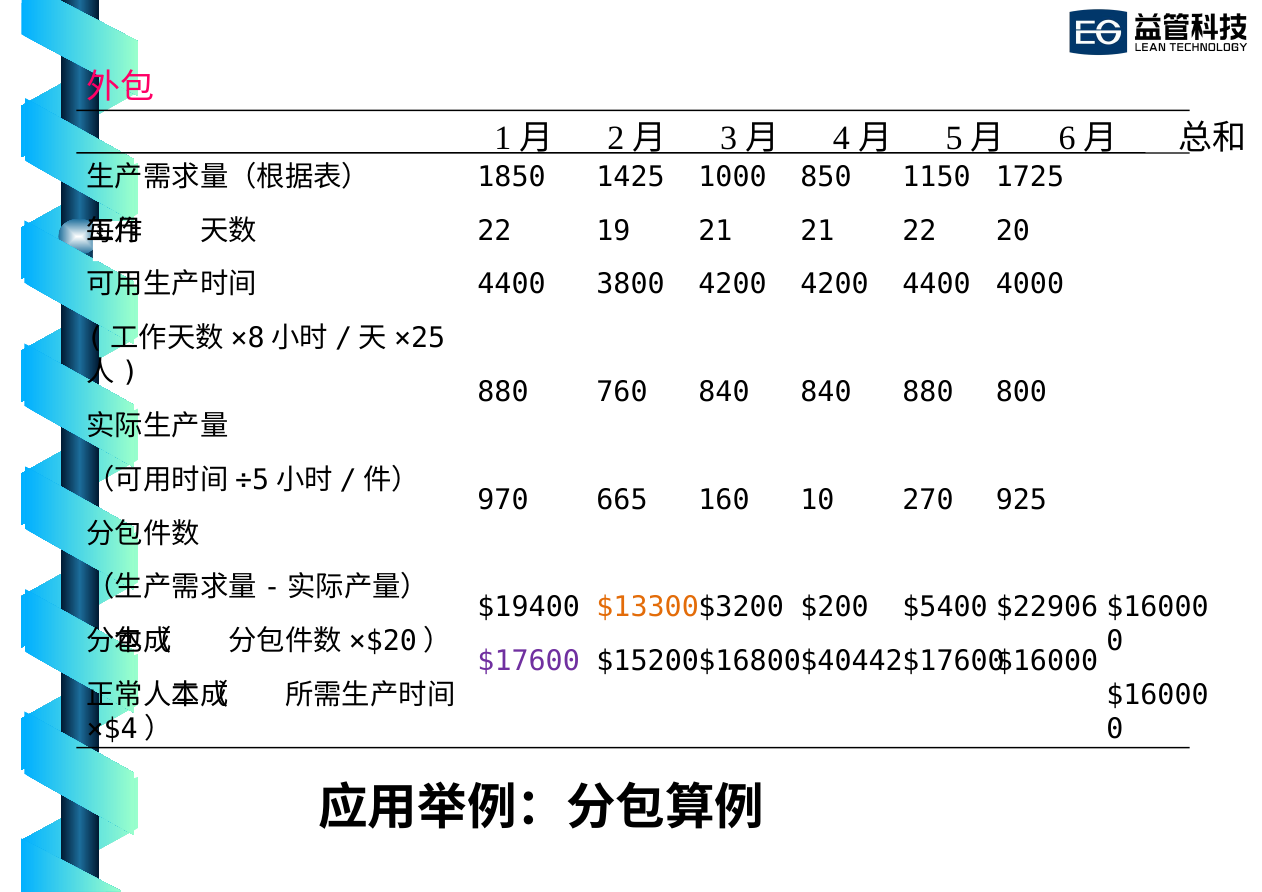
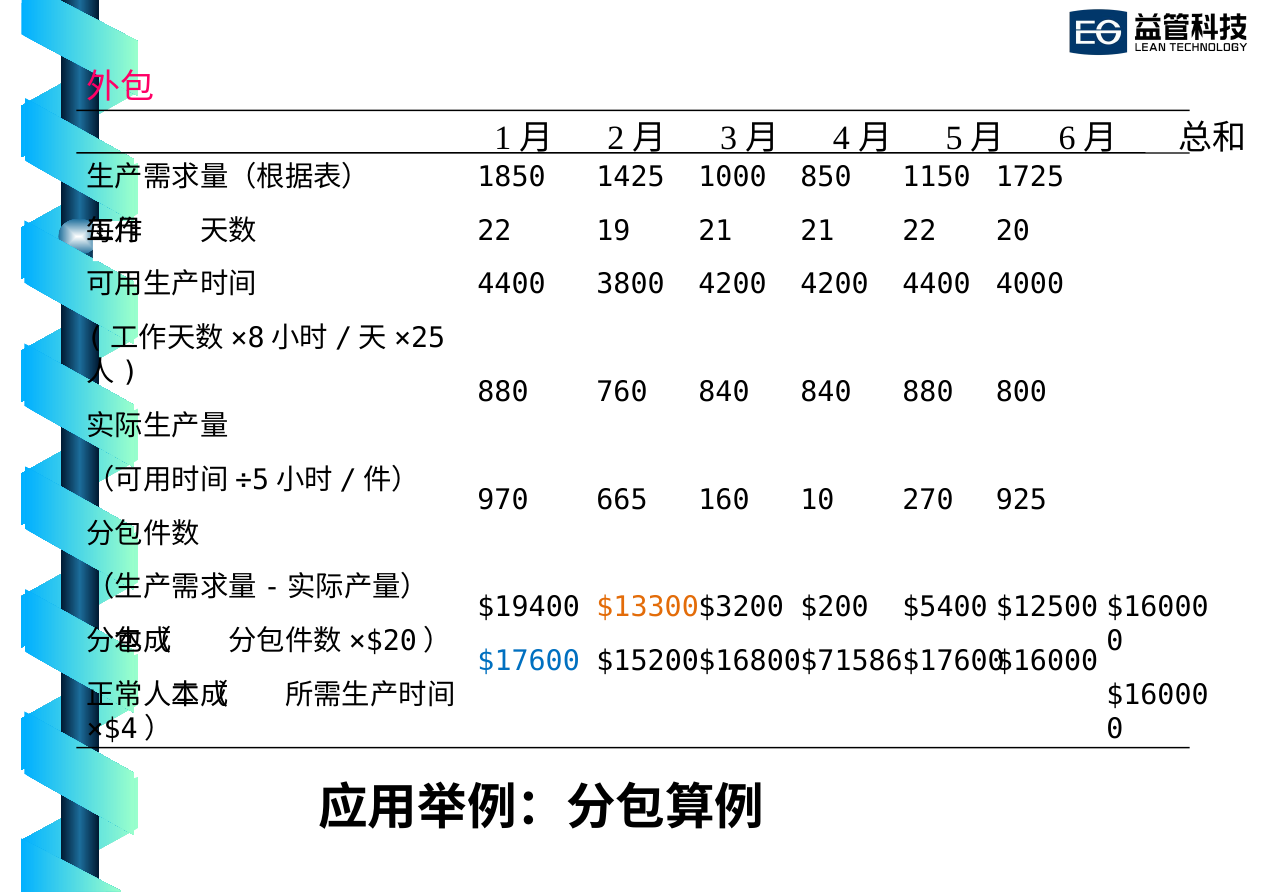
$22906: $22906 -> $12500 (1047, 608)
$17600 colour: purple -> blue (529, 661)
$40442: $40442 -> $71586 (852, 661)
